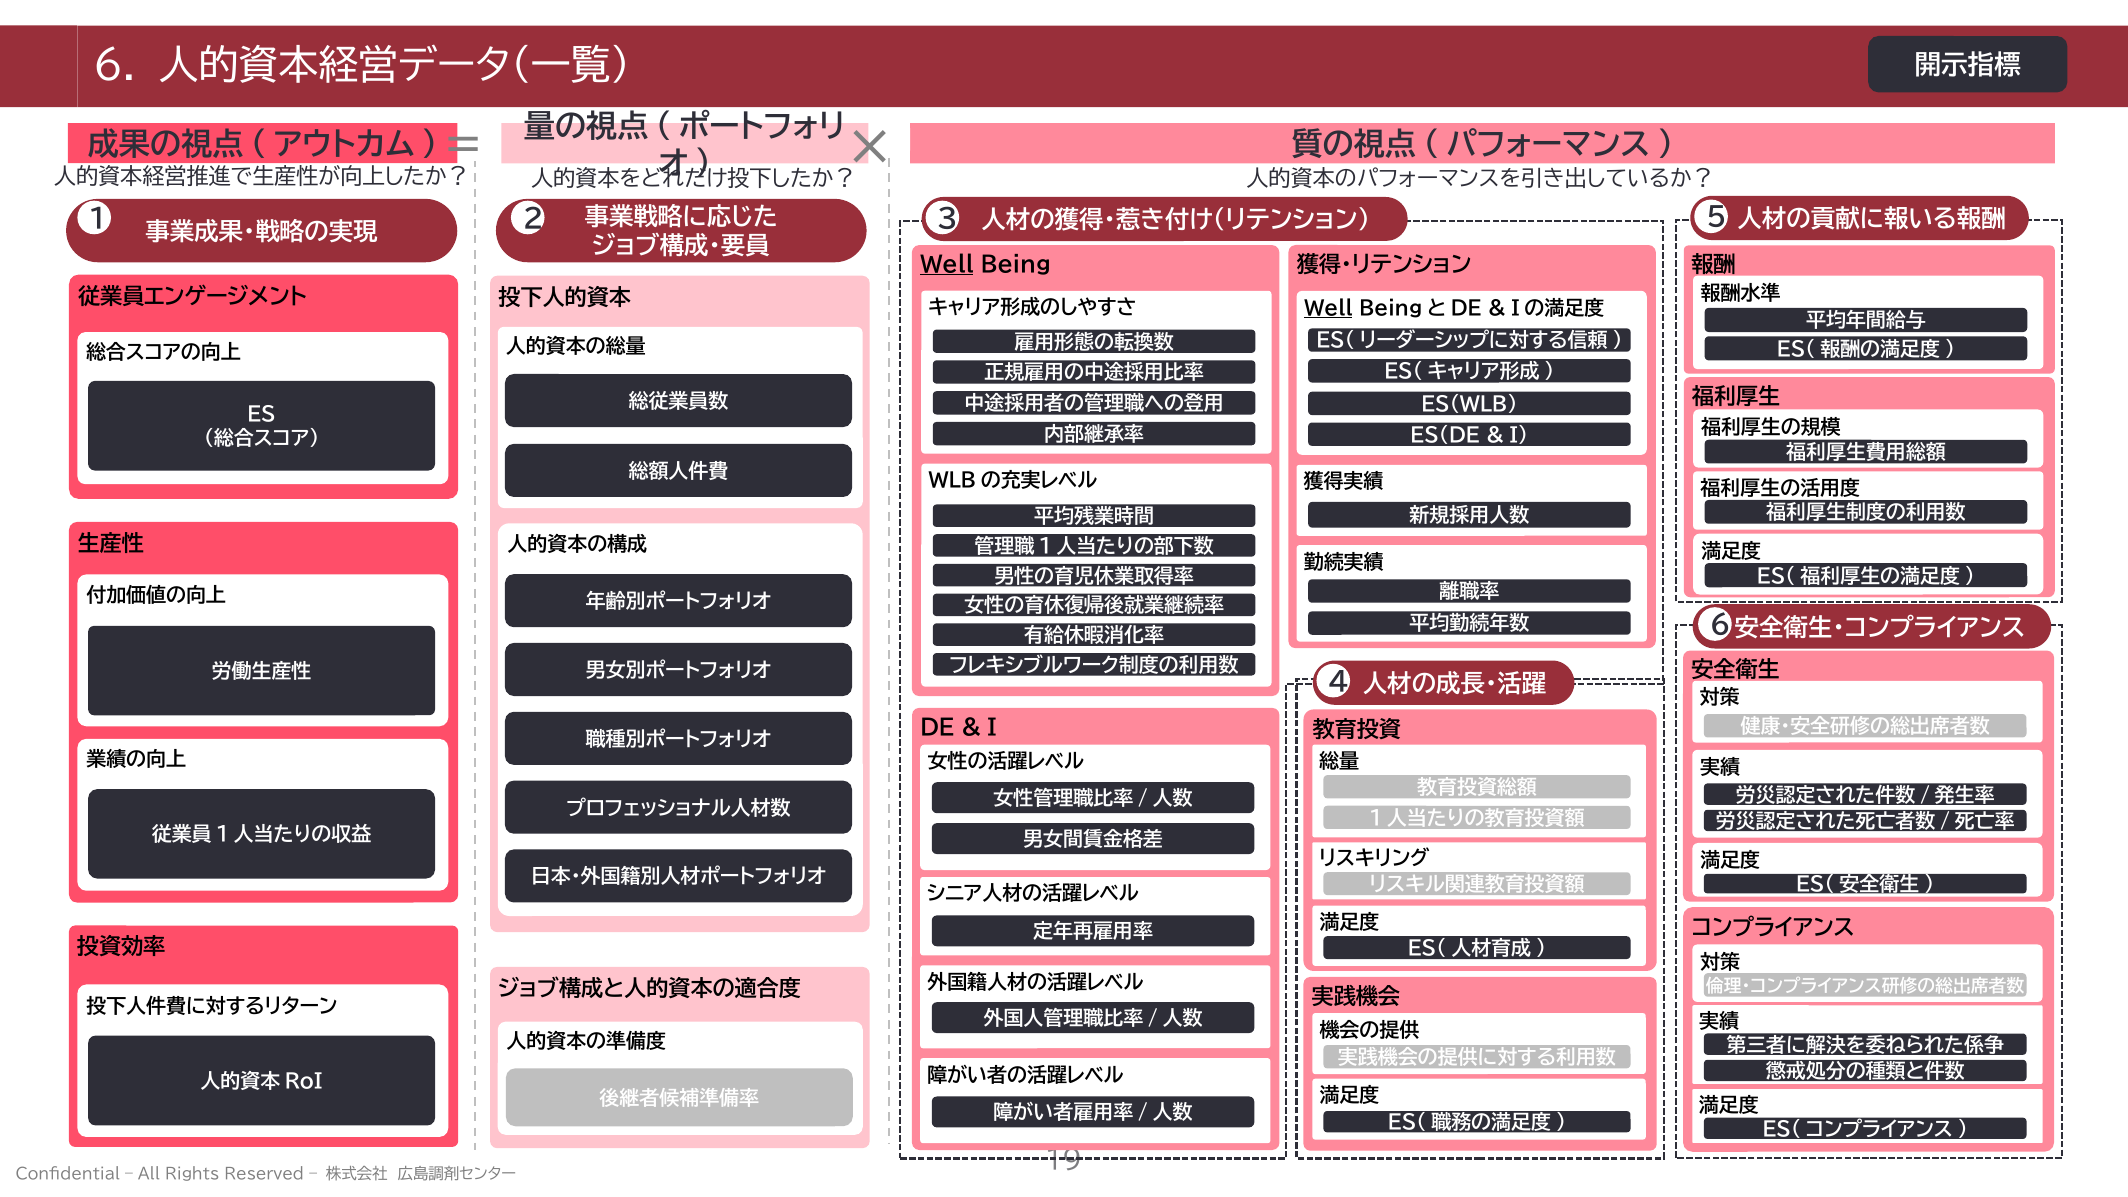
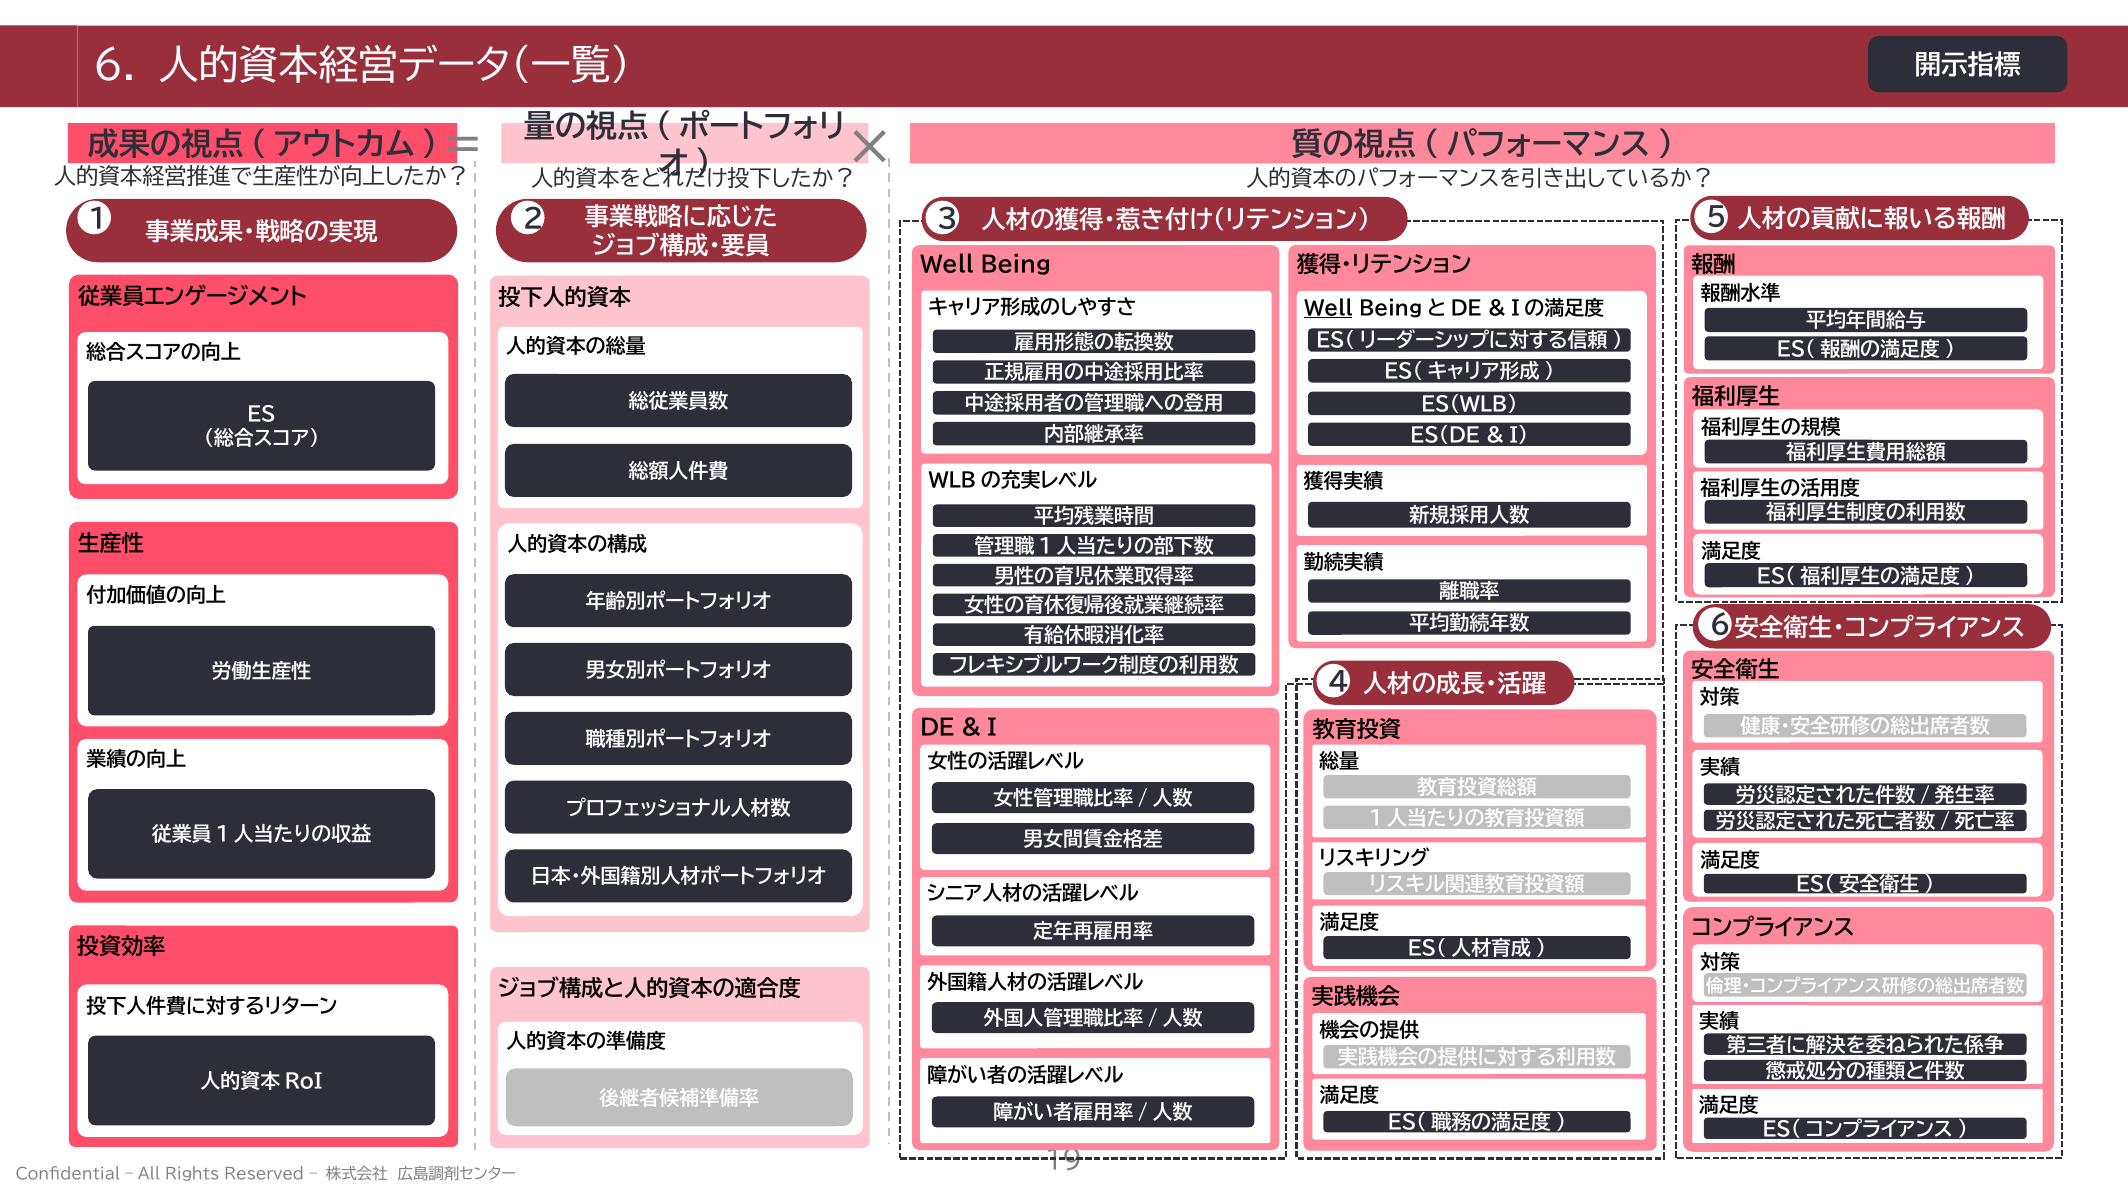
Well underline: present -> none (947, 265)
